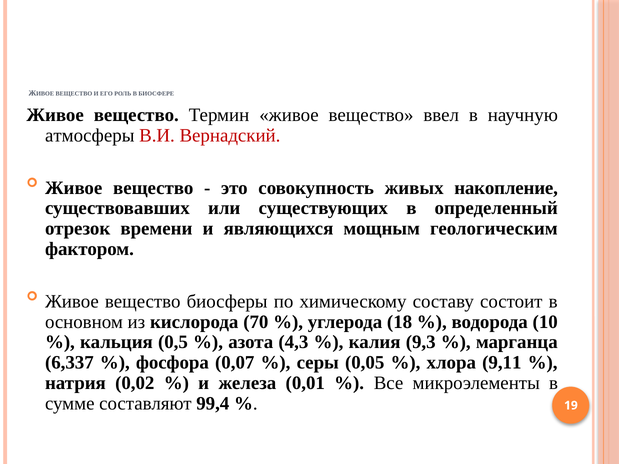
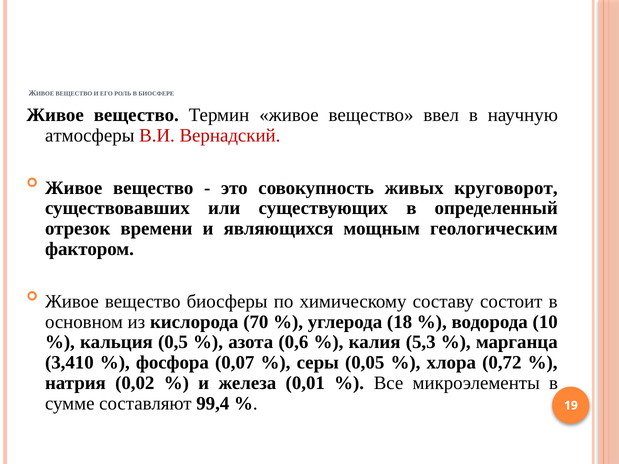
накопление: накопление -> круговорот (506, 188)
4,3: 4,3 -> 0,6 (293, 342)
9,3: 9,3 -> 5,3 (421, 342)
6,337: 6,337 -> 3,410 (69, 363)
9,11: 9,11 -> 0,72 (502, 363)
